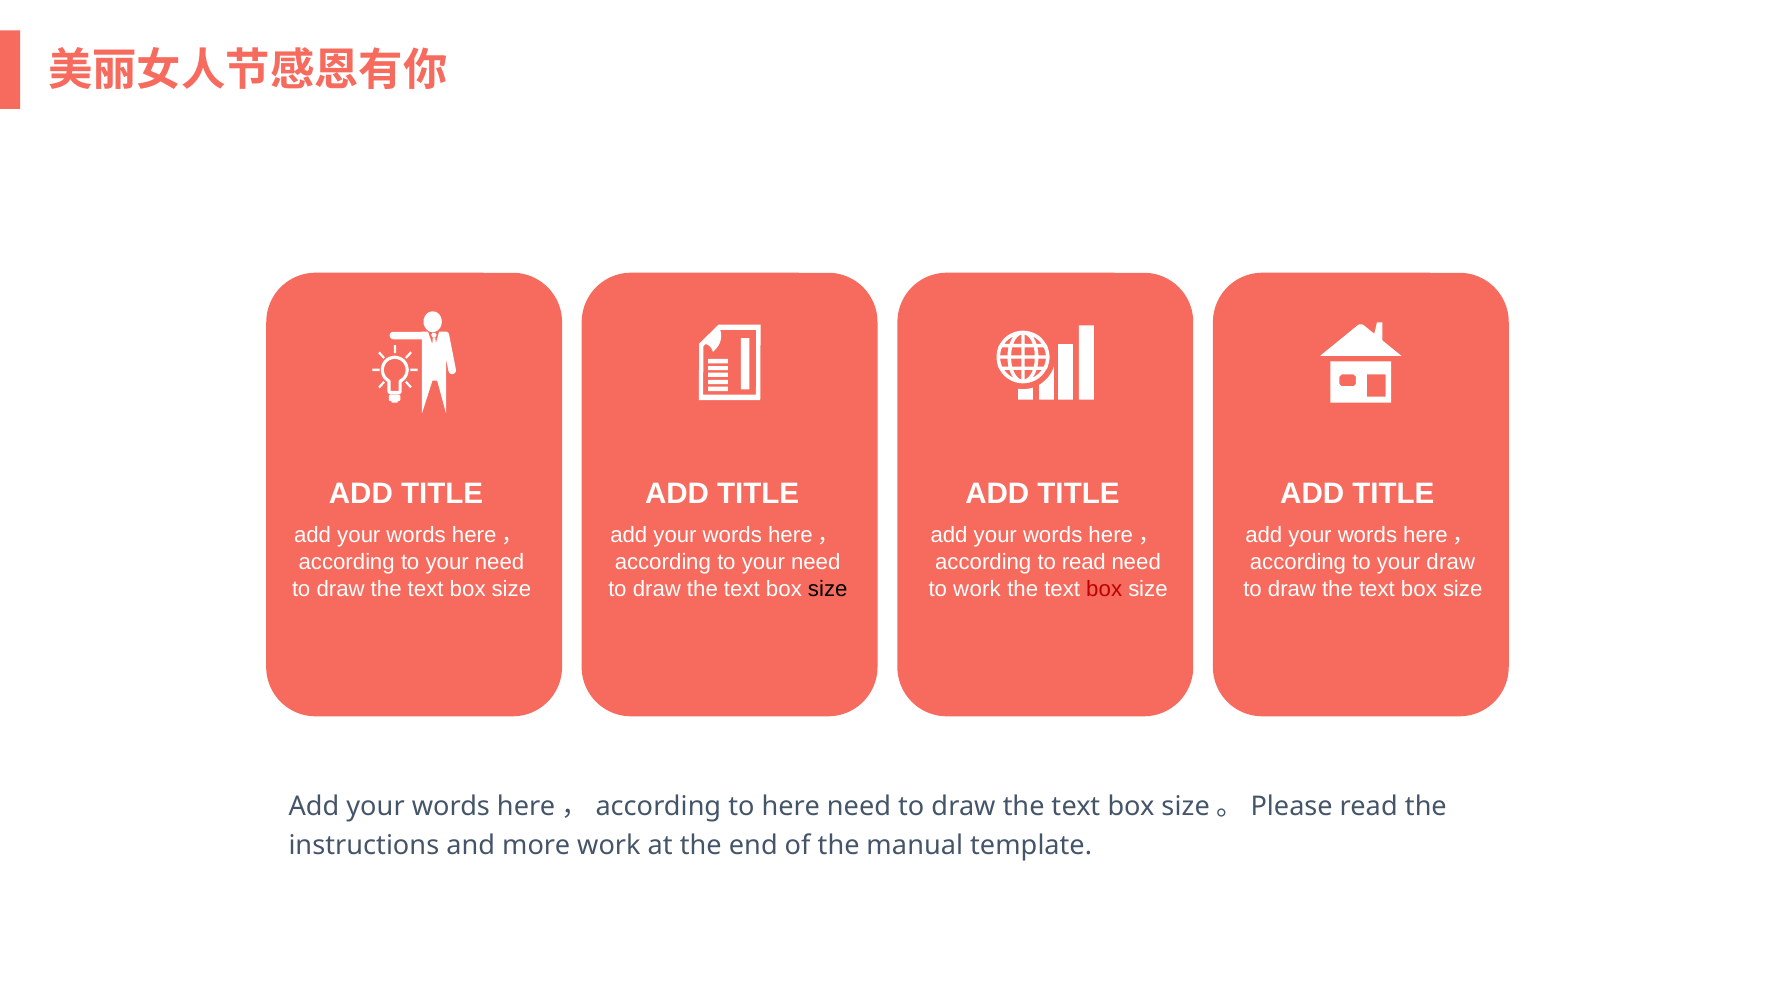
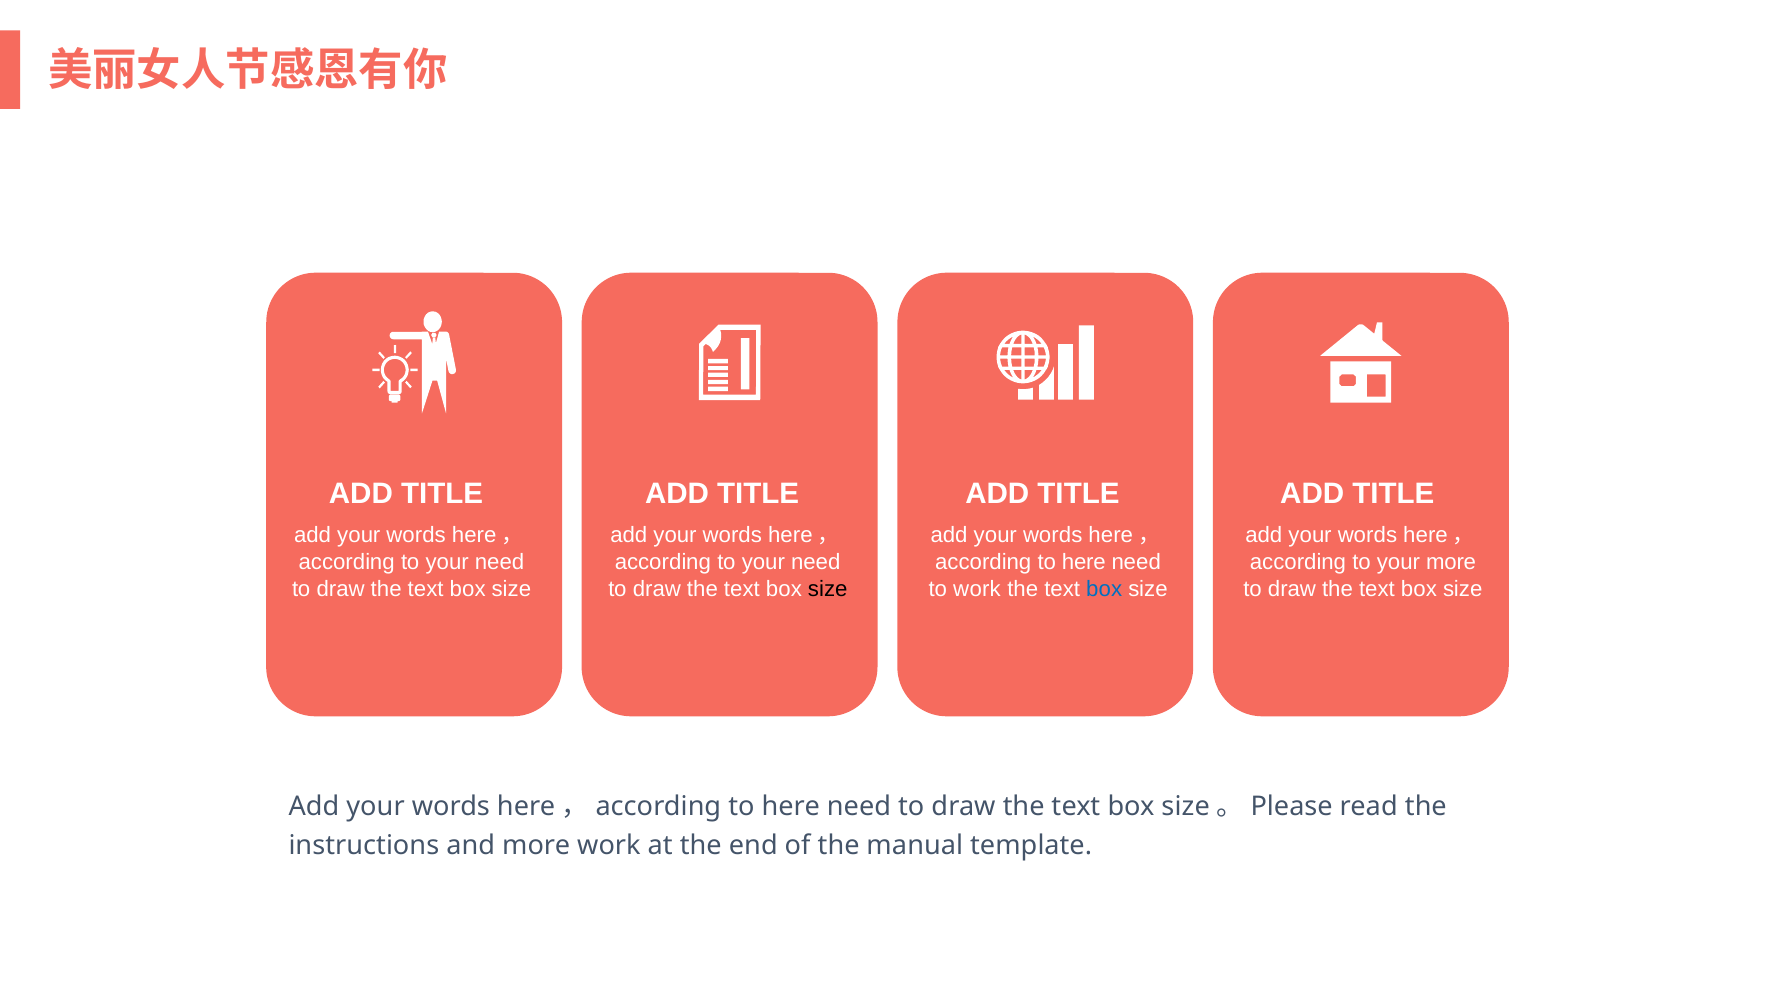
read: read -> here (1084, 562)
your draw: draw -> more (1451, 562)
box colour: red -> blue (1104, 589)
